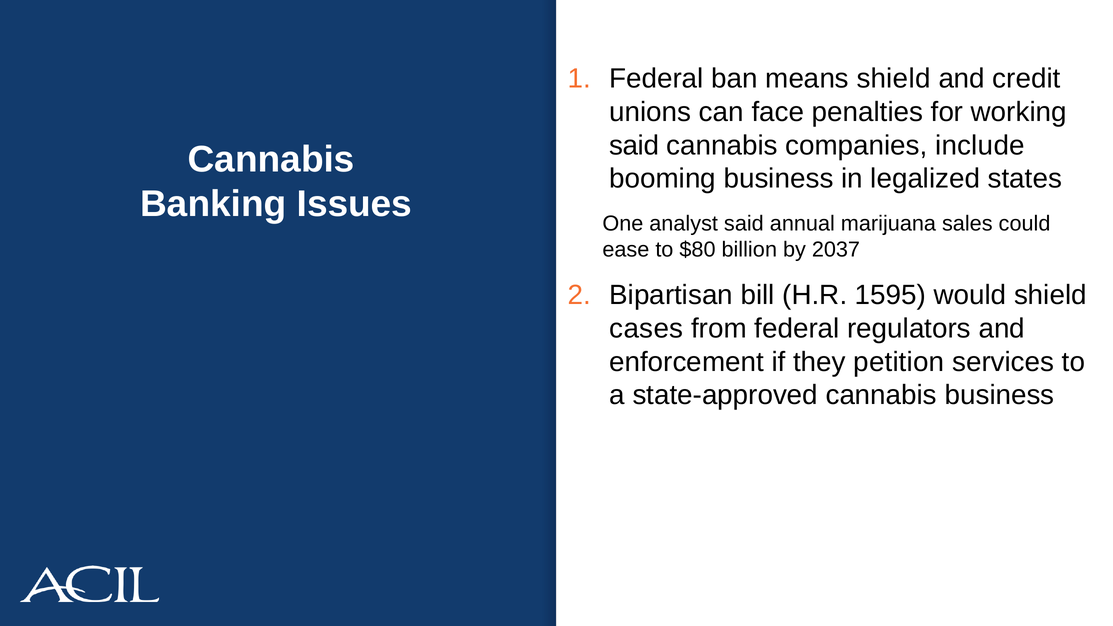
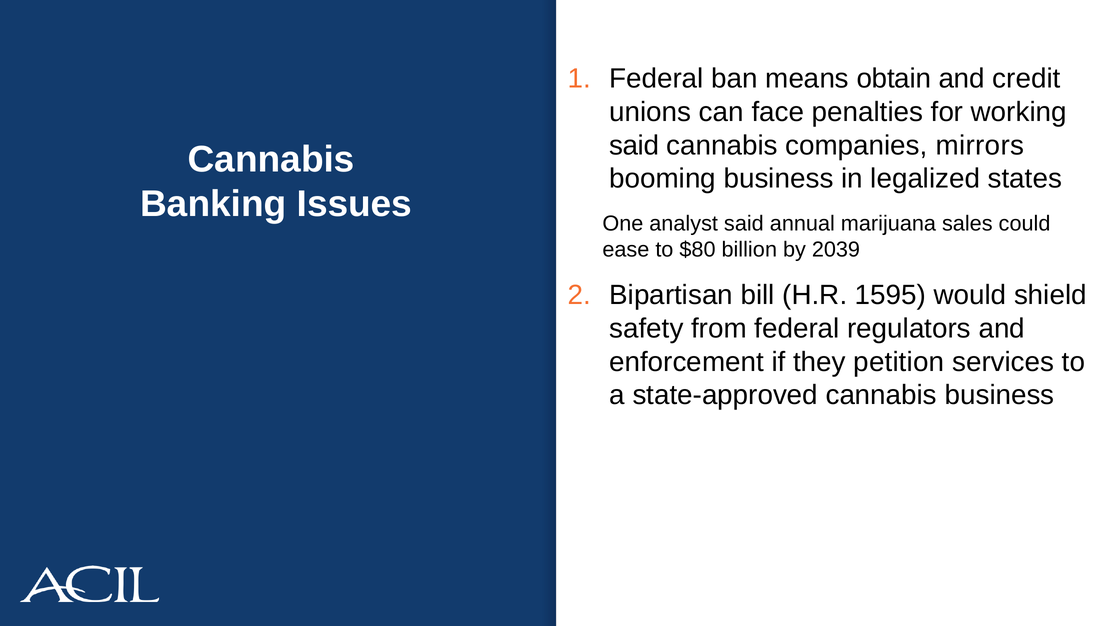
means shield: shield -> obtain (894, 79)
include: include -> mirrors (980, 145)
2037: 2037 -> 2039 (836, 250)
cases: cases -> safety (646, 328)
